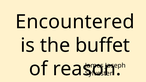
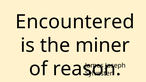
buffet: buffet -> miner (102, 45)
